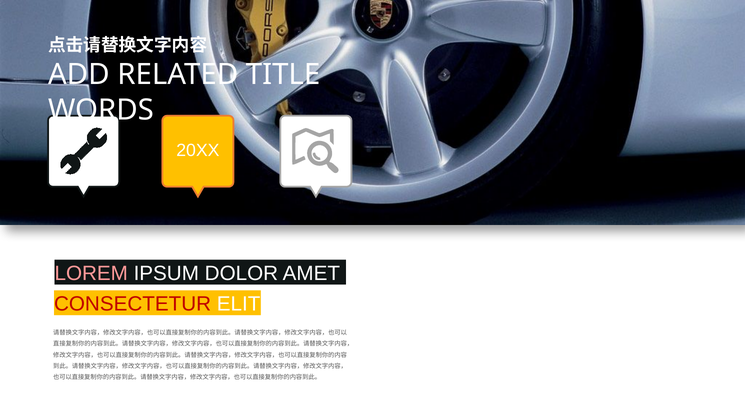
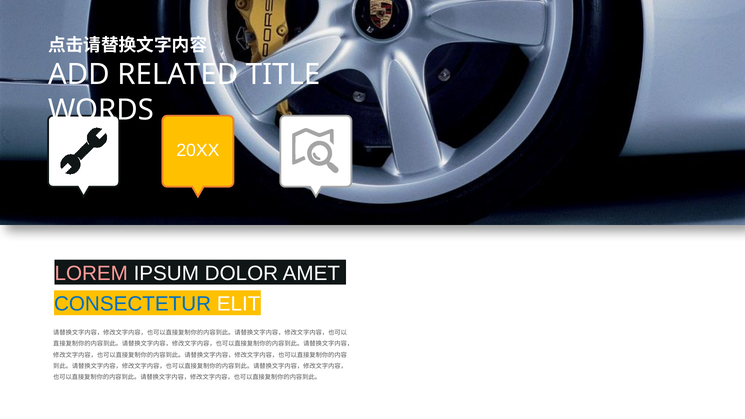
CONSECTETUR colour: red -> blue (133, 304)
